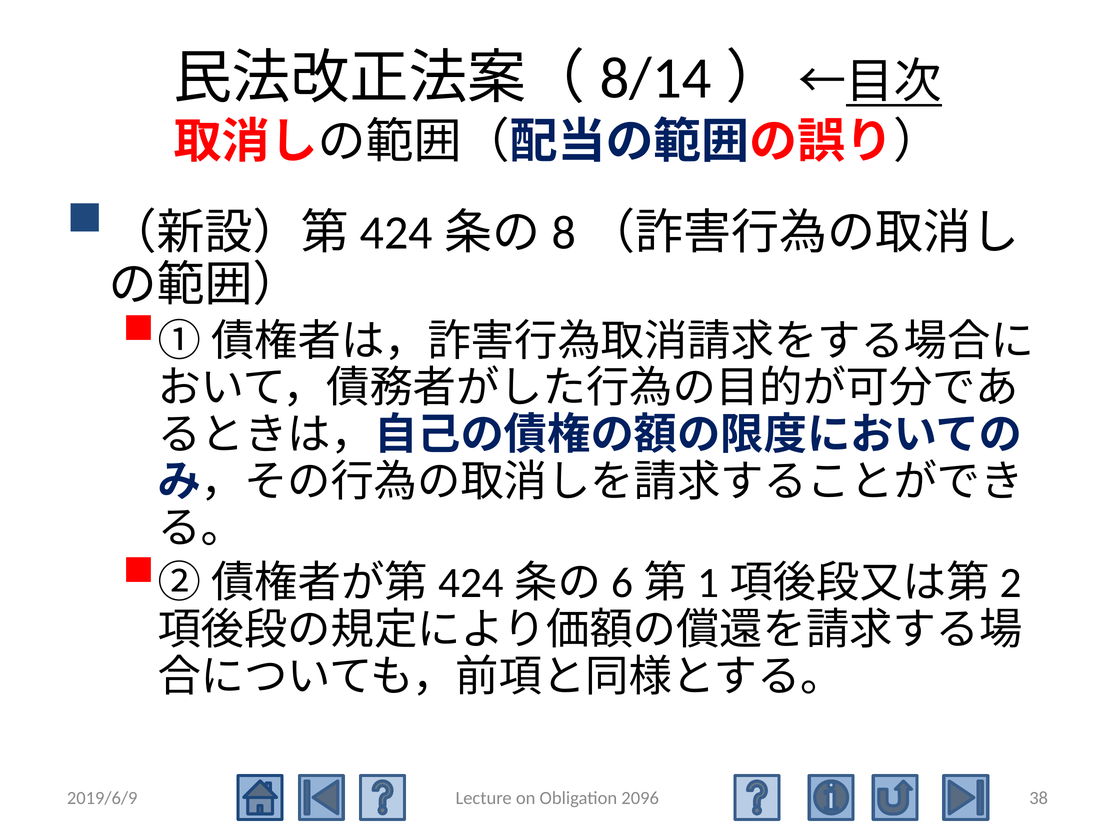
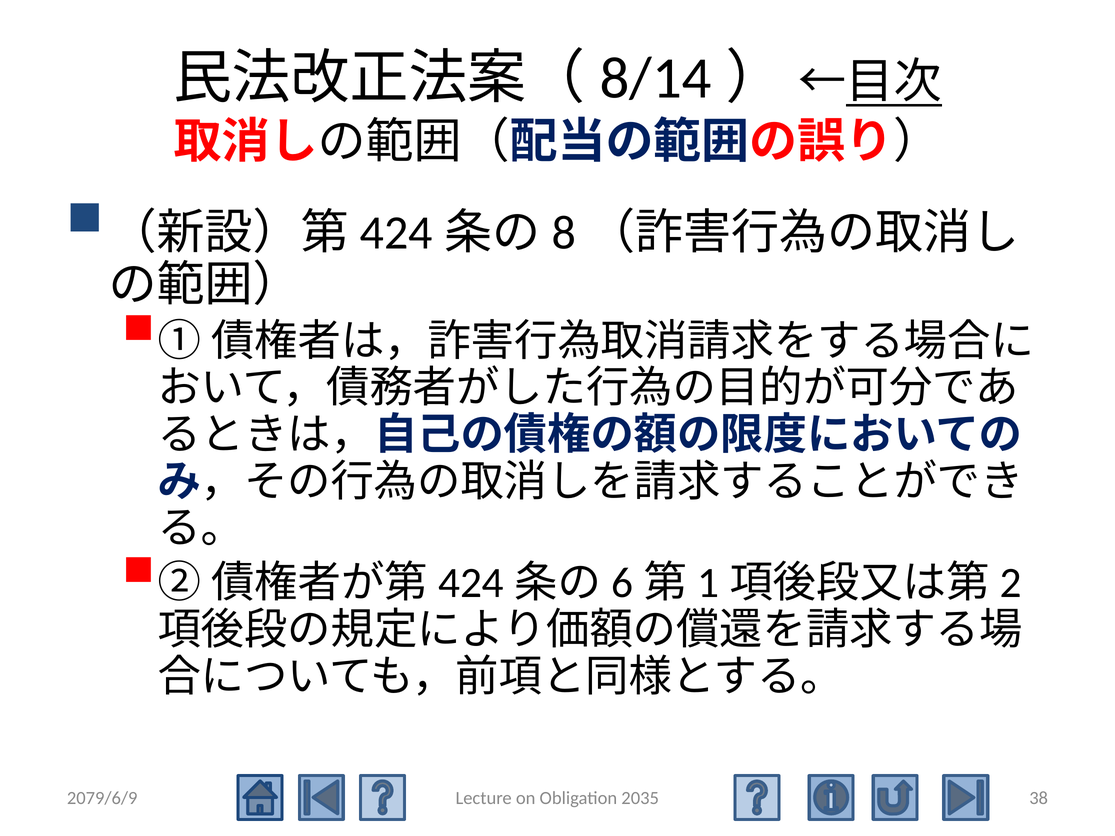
2019/6/9: 2019/6/9 -> 2079/6/9 (102, 799)
2096: 2096 -> 2035 (640, 799)
